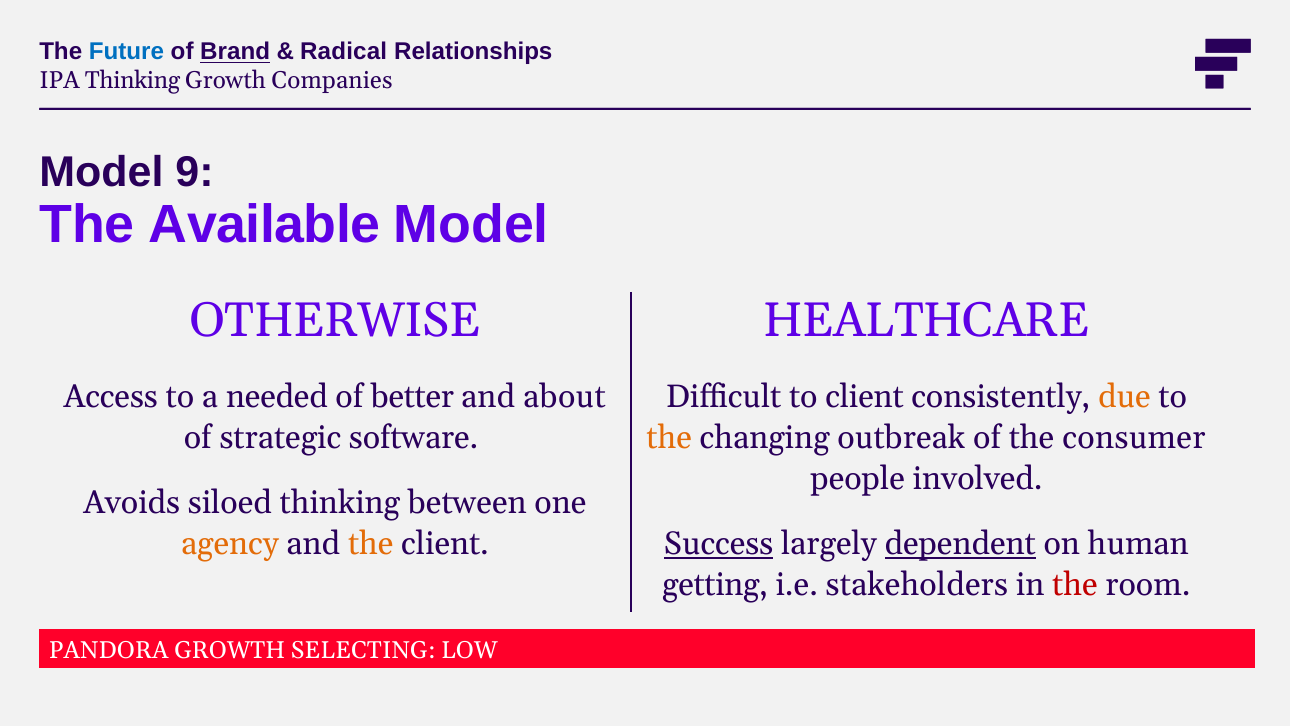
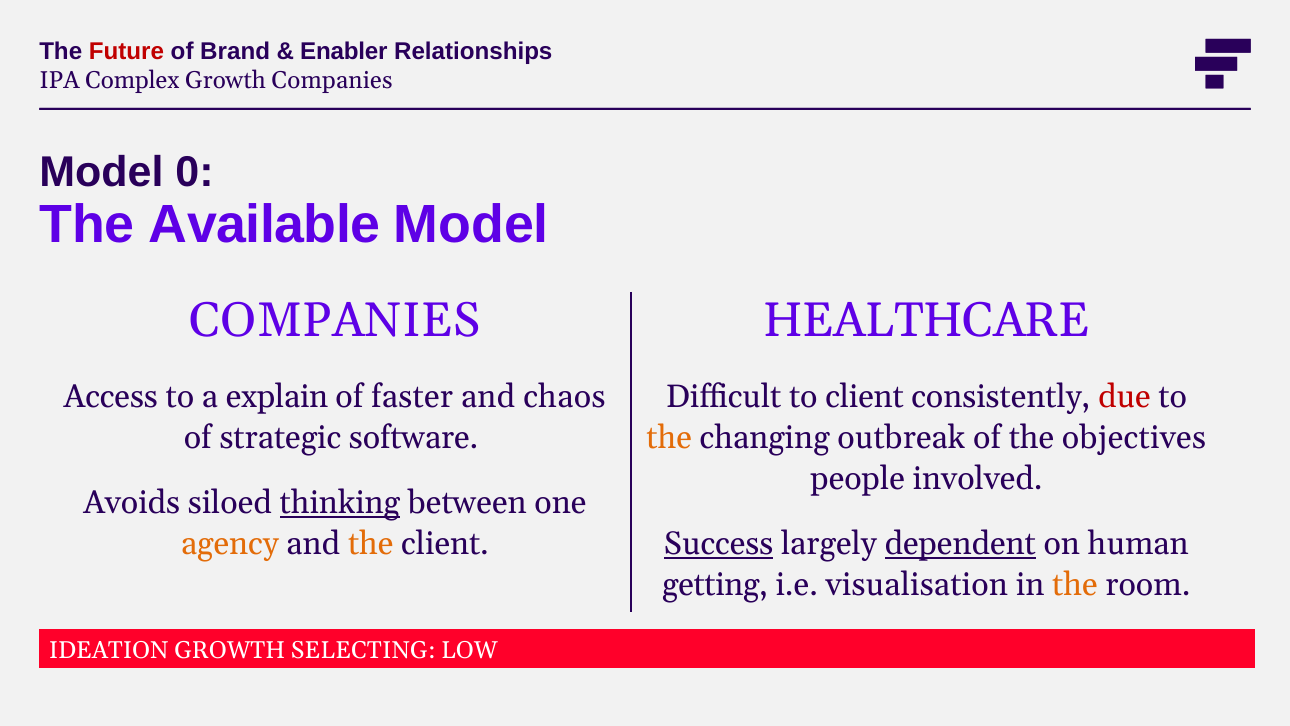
Future colour: blue -> red (126, 52)
Brand underline: present -> none (235, 52)
Radical: Radical -> Enabler (344, 52)
IPA Thinking: Thinking -> Complex (132, 81)
9: 9 -> 0 (195, 172)
OTHERWISE: OTHERWISE -> COMPANIES (335, 321)
needed: needed -> explain (277, 397)
better: better -> faster (412, 397)
about: about -> chaos (564, 397)
due colour: orange -> red (1124, 397)
consumer: consumer -> objectives (1134, 438)
thinking underline: none -> present (340, 503)
stakeholders: stakeholders -> visualisation (917, 585)
the colour: red -> orange (1075, 585)
PANDORA: PANDORA -> IDEATION (109, 650)
